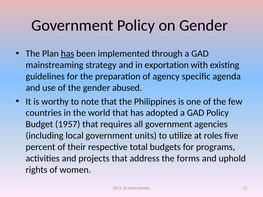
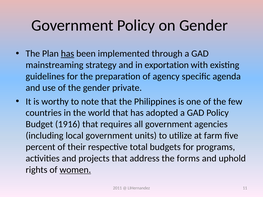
abused: abused -> private (127, 88)
1957: 1957 -> 1916 (68, 124)
roles: roles -> farm (213, 136)
women underline: none -> present (75, 170)
